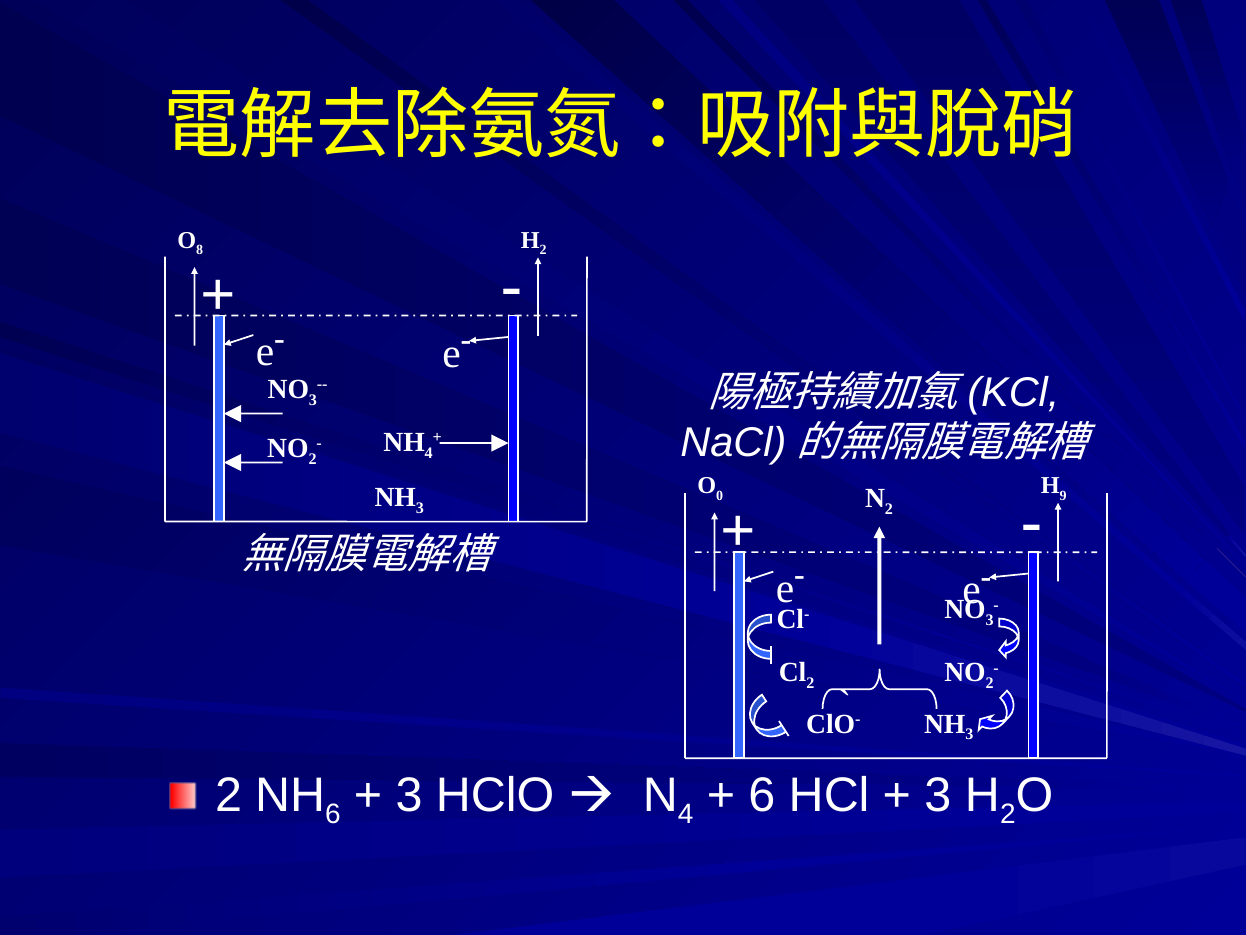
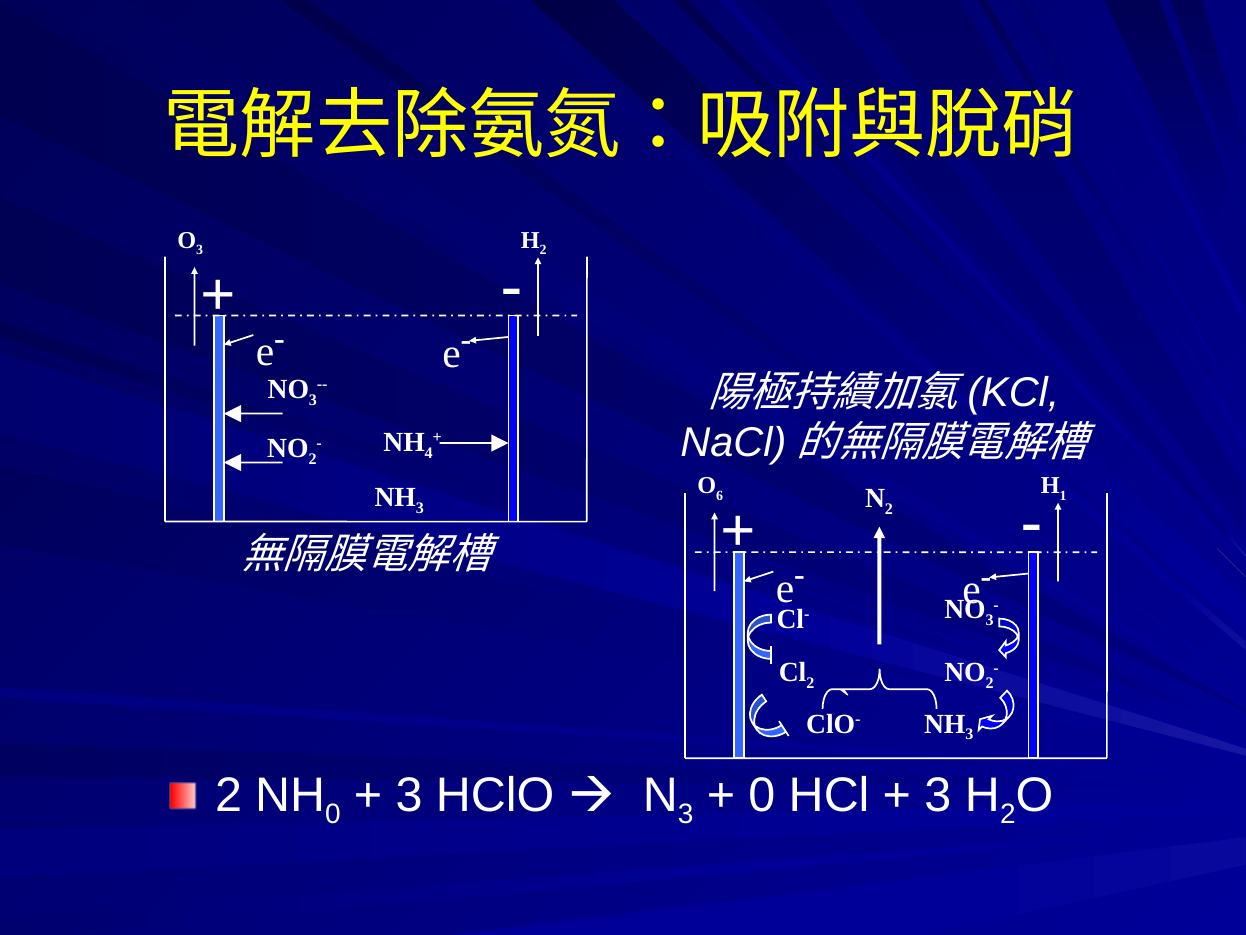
8: 8 -> 3 (200, 250)
0: 0 -> 6 (720, 495)
9: 9 -> 1 (1063, 495)
6: 6 -> 0 (333, 814)
4: 4 -> 3 (686, 814)
6: 6 -> 0 (762, 795)
